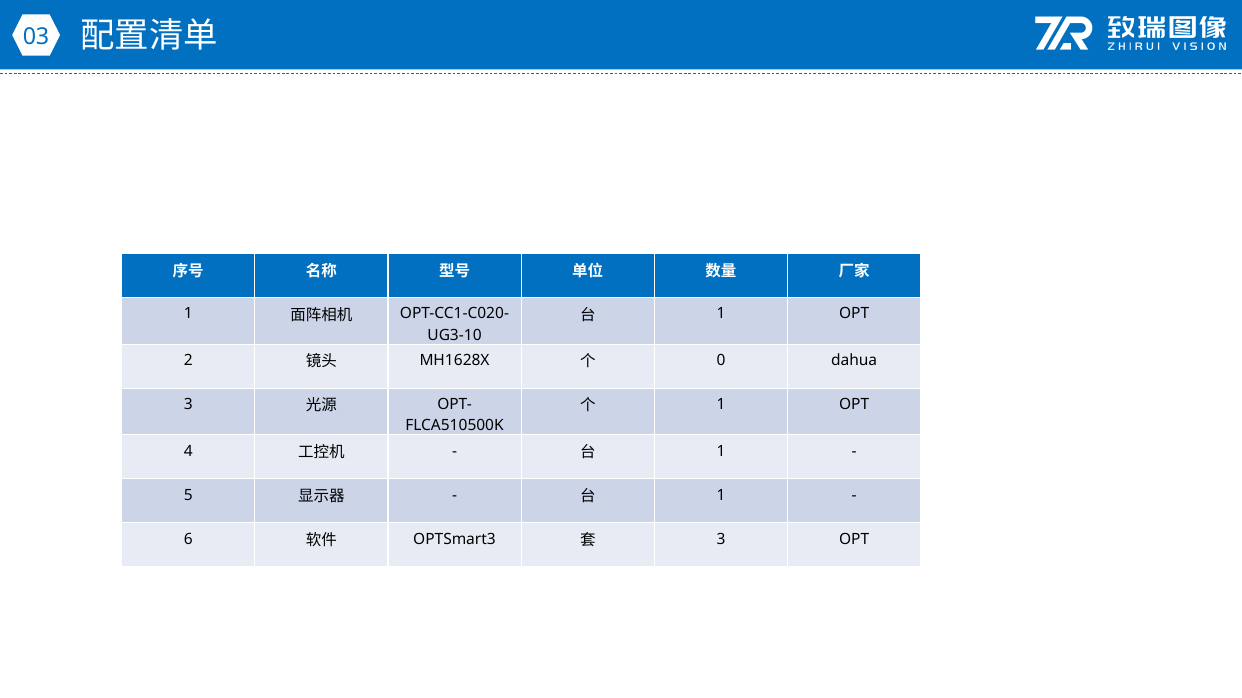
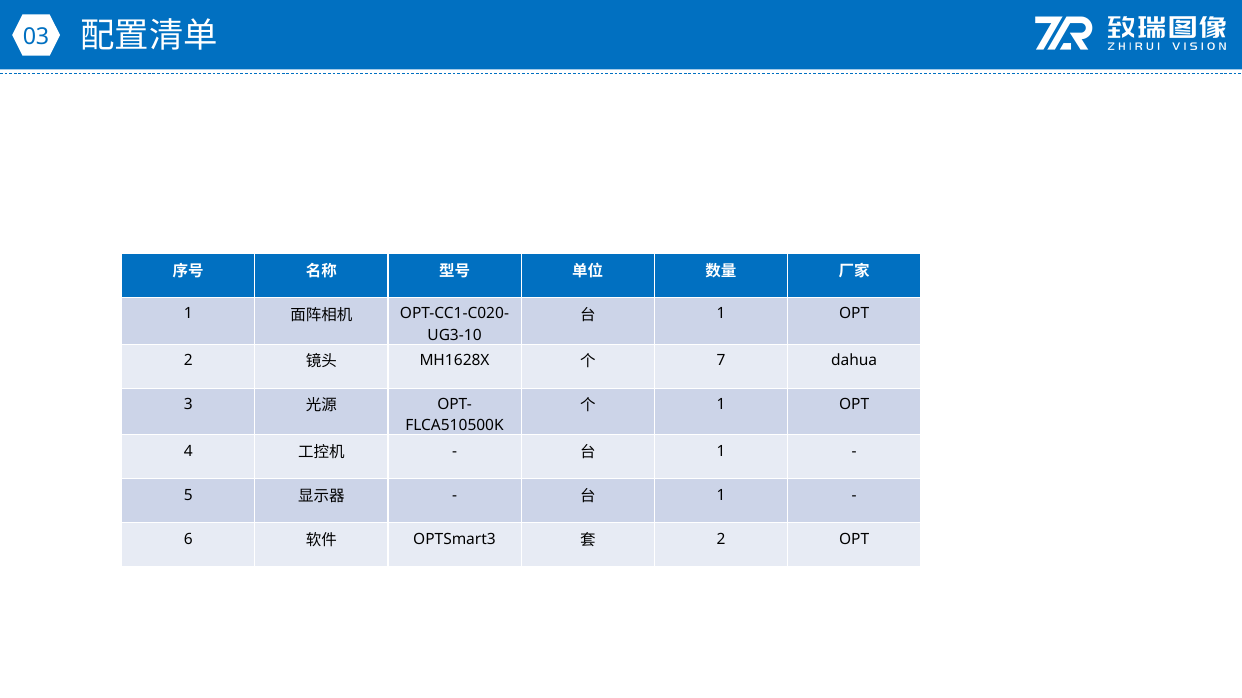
0: 0 -> 7 (721, 361)
3: 3 -> 2 (721, 539)
